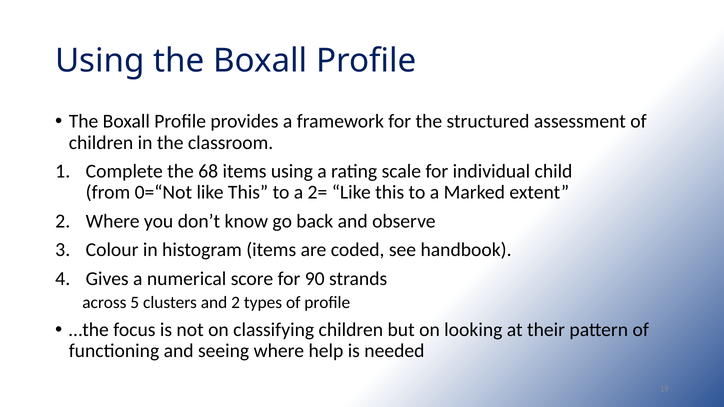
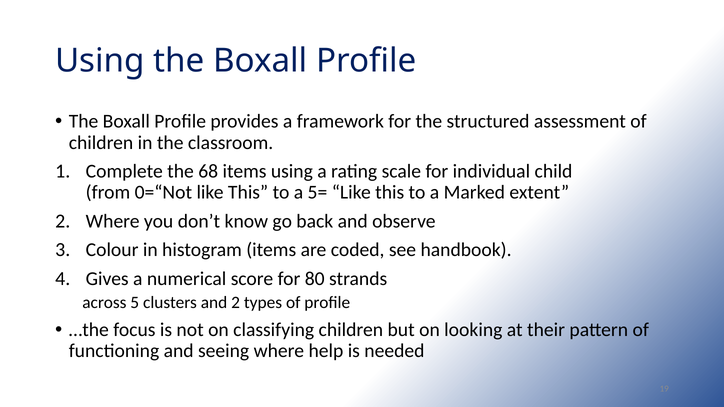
2=: 2= -> 5= (317, 193)
90: 90 -> 80 (315, 279)
